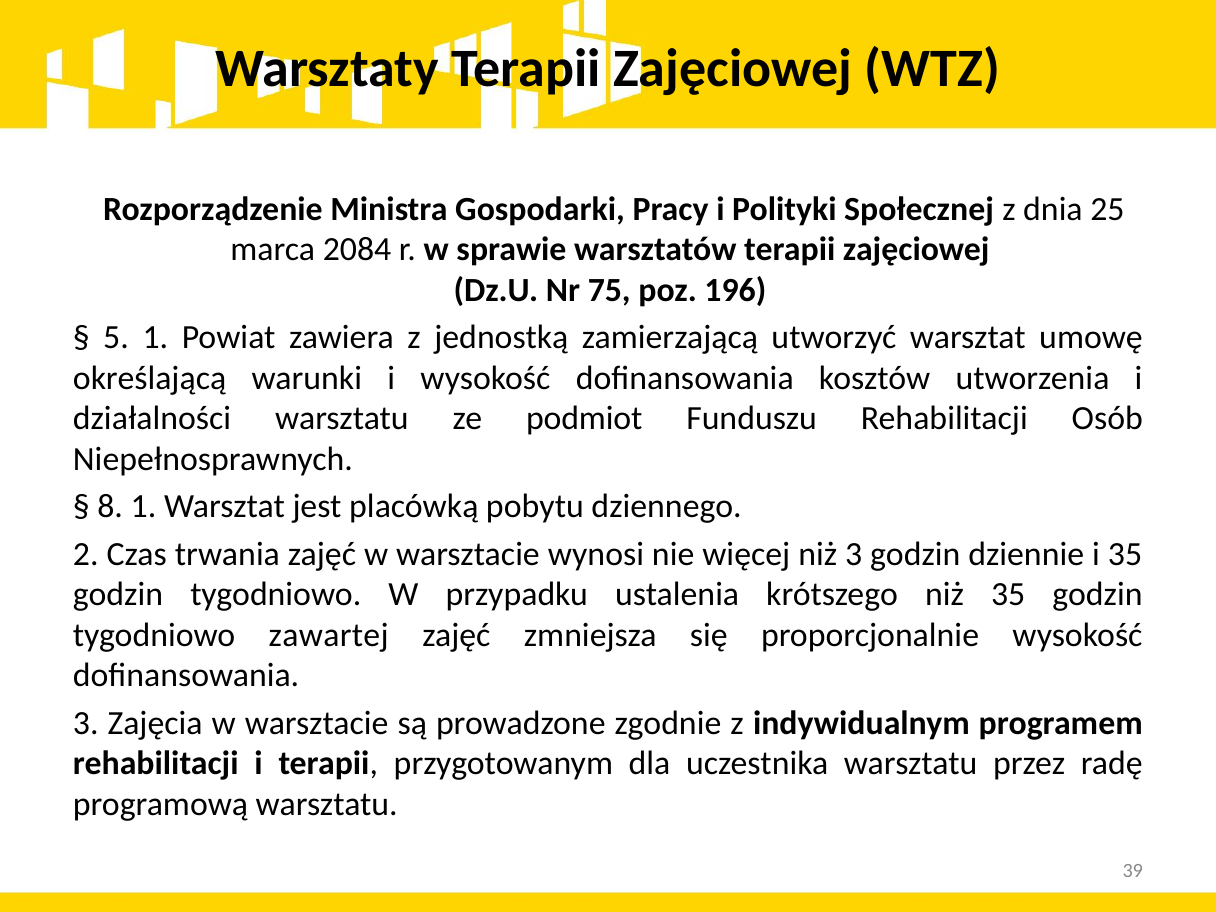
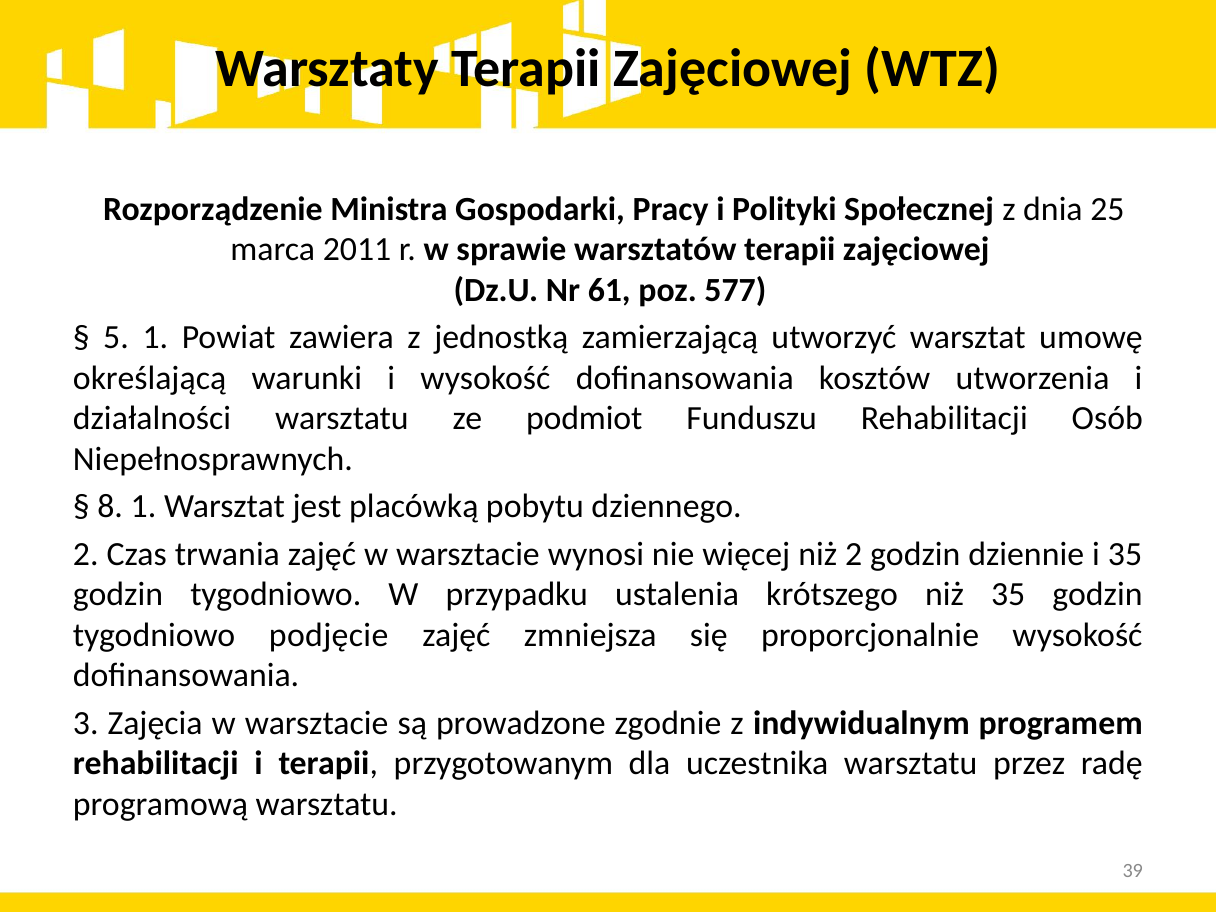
2084: 2084 -> 2011 (357, 250)
75: 75 -> 61 (609, 290)
196: 196 -> 577 (735, 290)
niż 3: 3 -> 2 (854, 554)
zawartej: zawartej -> podjęcie (329, 635)
